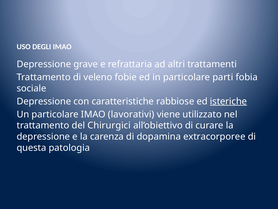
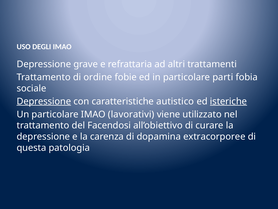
veleno: veleno -> ordine (98, 77)
Depressione underline: none -> present (44, 101)
rabbiose: rabbiose -> autistico (175, 101)
Chirurgici: Chirurgici -> Facendosi (109, 125)
